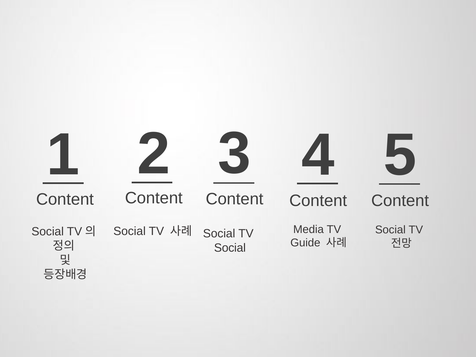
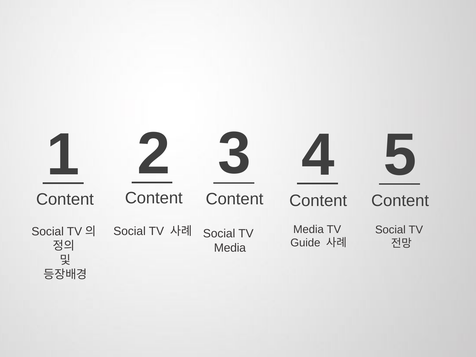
Social: Social -> Media (230, 248)
